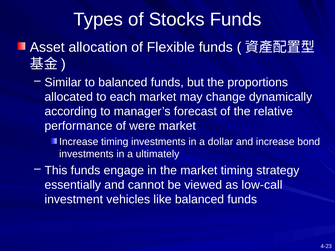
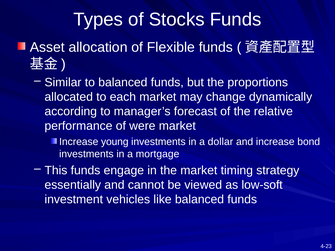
Increase timing: timing -> young (115, 142)
ultimately: ultimately -> mortgage (158, 154)
low-call: low-call -> low-soft (262, 185)
